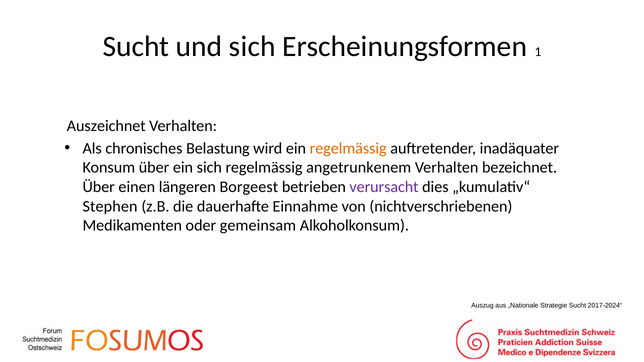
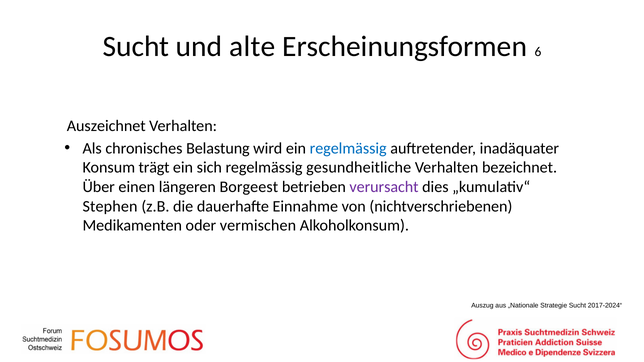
und sich: sich -> alte (252, 47)
1: 1 -> 6 (538, 52)
regelmässig colour: orange -> blue (348, 148)
Konsum über: über -> trägt (154, 168)
angetrunkenem: angetrunkenem -> gesundheitliche (359, 168)
gemeinsam: gemeinsam -> vermischen (258, 226)
